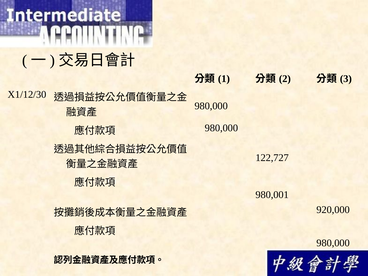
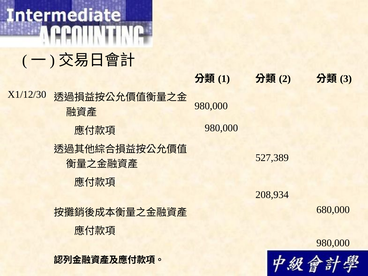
122,727: 122,727 -> 527,389 (272, 158)
980,001: 980,001 -> 208,934 (272, 195)
920,000: 920,000 -> 680,000 (333, 210)
